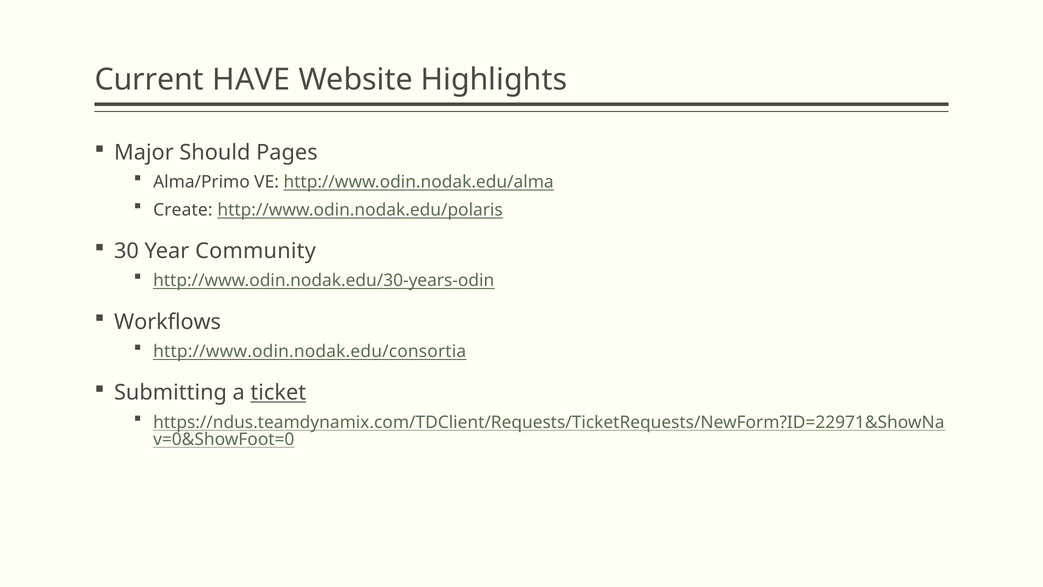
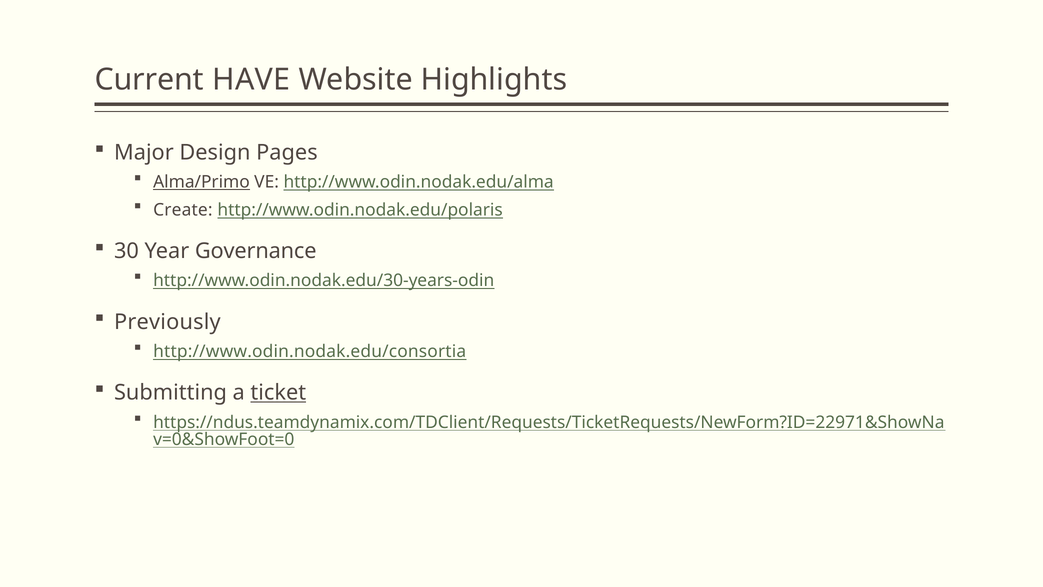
Should: Should -> Design (215, 152)
Alma/Primo underline: none -> present (201, 182)
Community: Community -> Governance (256, 251)
Workflows: Workflows -> Previously (167, 322)
